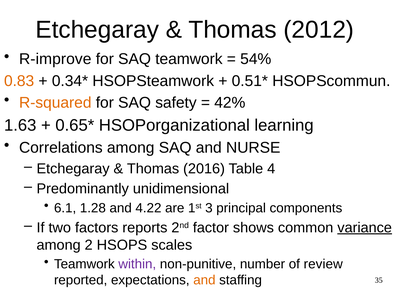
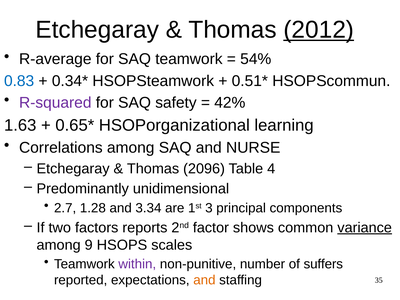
2012 underline: none -> present (319, 30)
R-improve: R-improve -> R-average (55, 59)
0.83 colour: orange -> blue (19, 81)
R-squared colour: orange -> purple (55, 103)
2016: 2016 -> 2096 (204, 169)
6.1: 6.1 -> 2.7 (65, 208)
4.22: 4.22 -> 3.34 (148, 208)
2: 2 -> 9 (89, 245)
review: review -> suffers (323, 264)
